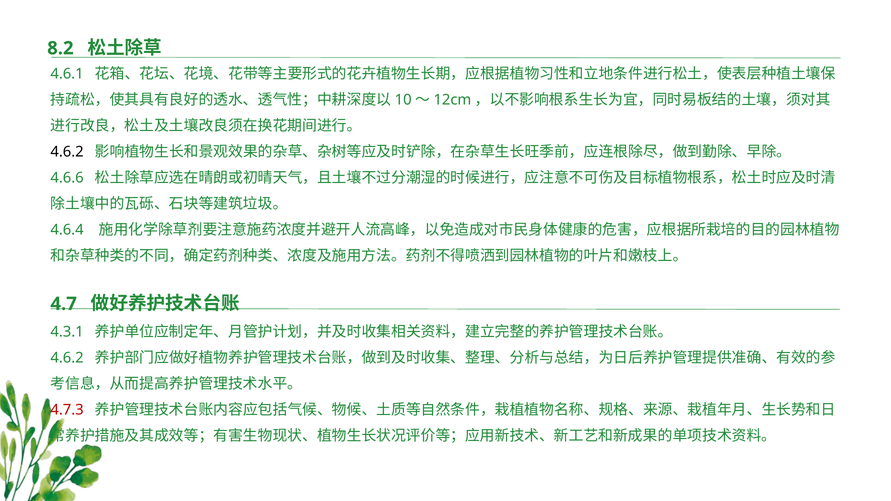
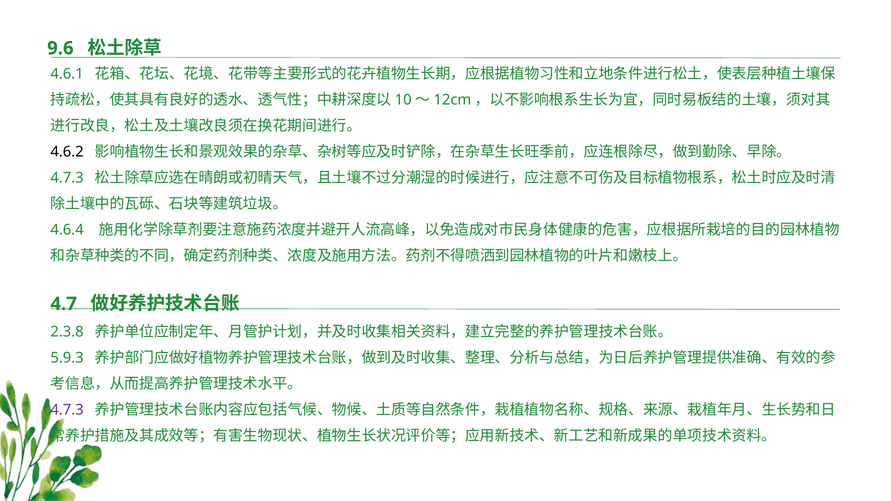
8.2: 8.2 -> 9.6 (60, 48)
4.6.6: 4.6.6 -> 4.7.3 (67, 178)
4.3.1: 4.3.1 -> 2.3.8 (67, 332)
4.6.2: 4.6.2 -> 5.9.3 (67, 358)
4.7.3 colour: red -> purple (67, 410)
